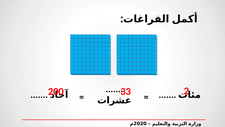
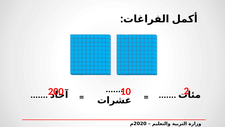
33: 33 -> 10 (126, 91)
